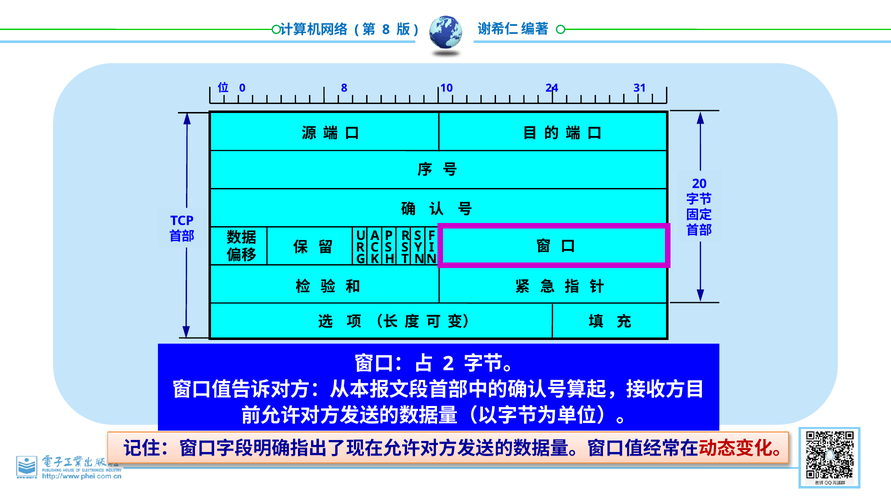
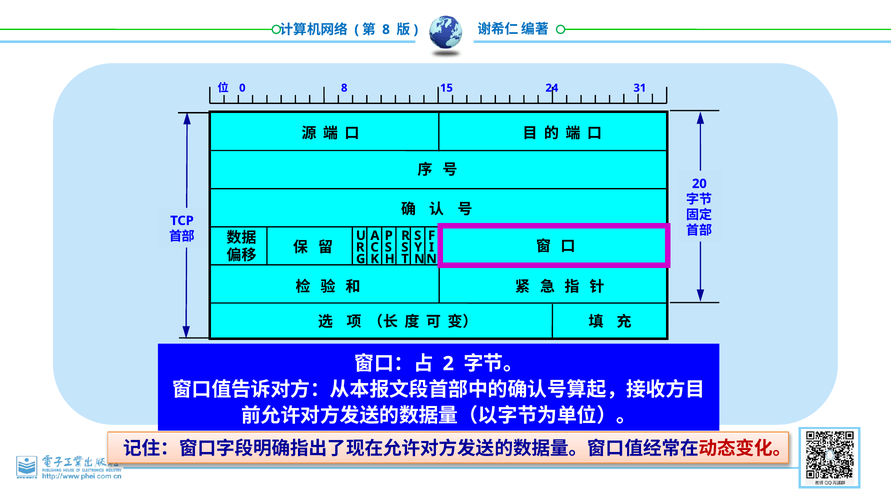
10: 10 -> 15 (446, 88)
